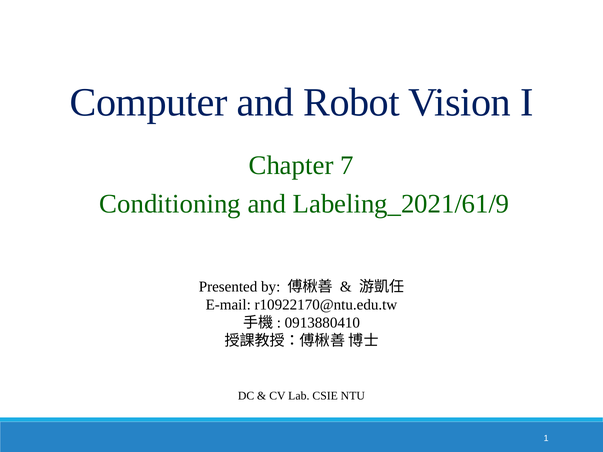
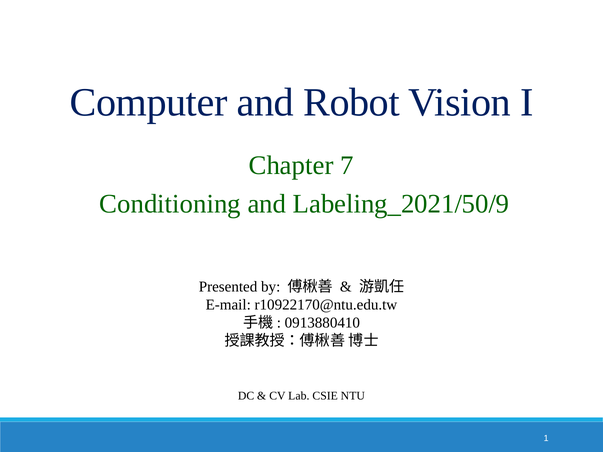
Labeling_2021/61/9: Labeling_2021/61/9 -> Labeling_2021/50/9 (401, 204)
